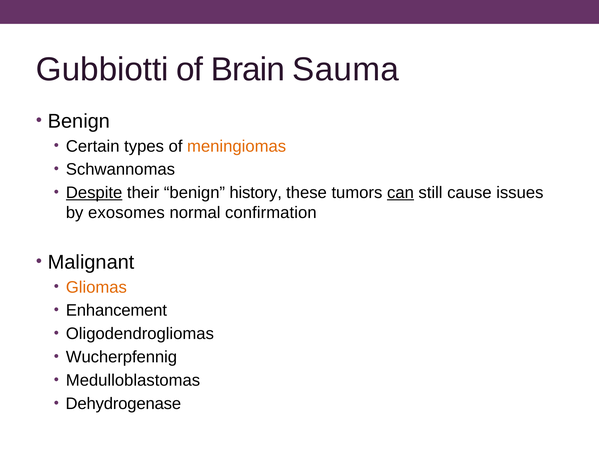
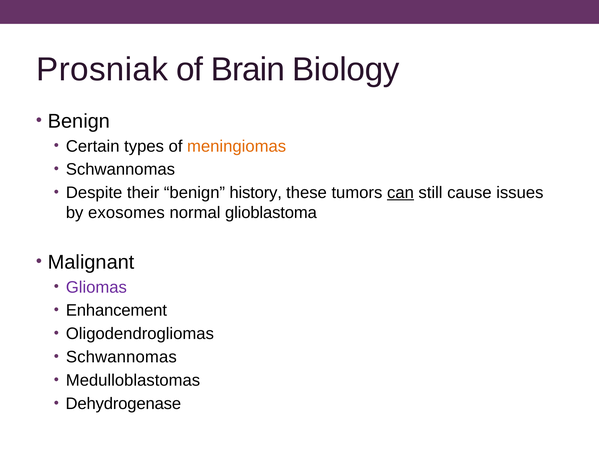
Gubbiotti: Gubbiotti -> Prosniak (102, 70)
Sauma: Sauma -> Biology (346, 70)
Despite underline: present -> none (94, 193)
confirmation: confirmation -> glioblastoma (271, 213)
Gliomas colour: orange -> purple (96, 287)
Wucherpfennig: Wucherpfennig -> Schwannomas (121, 357)
